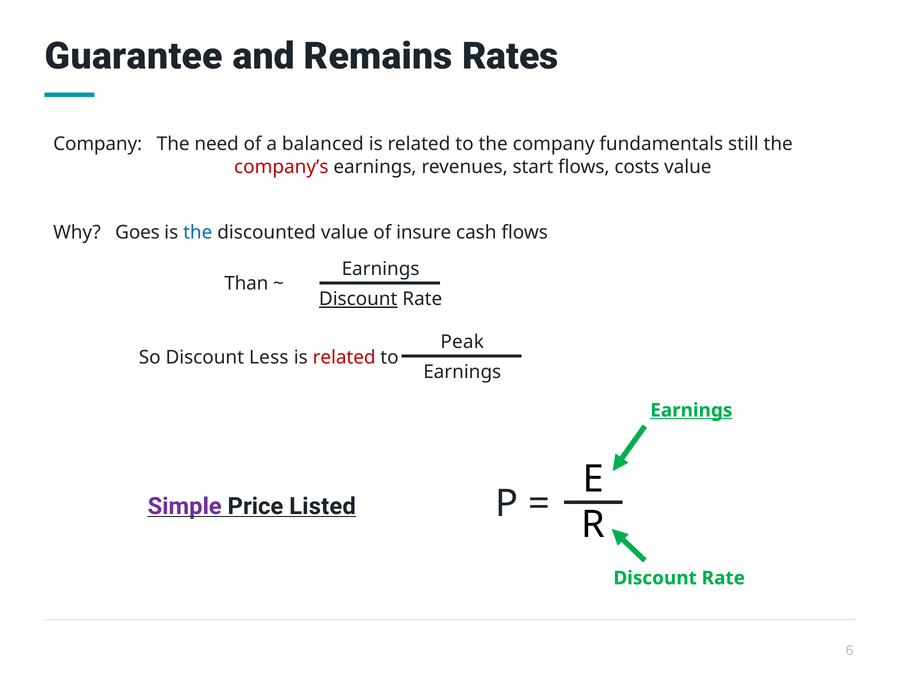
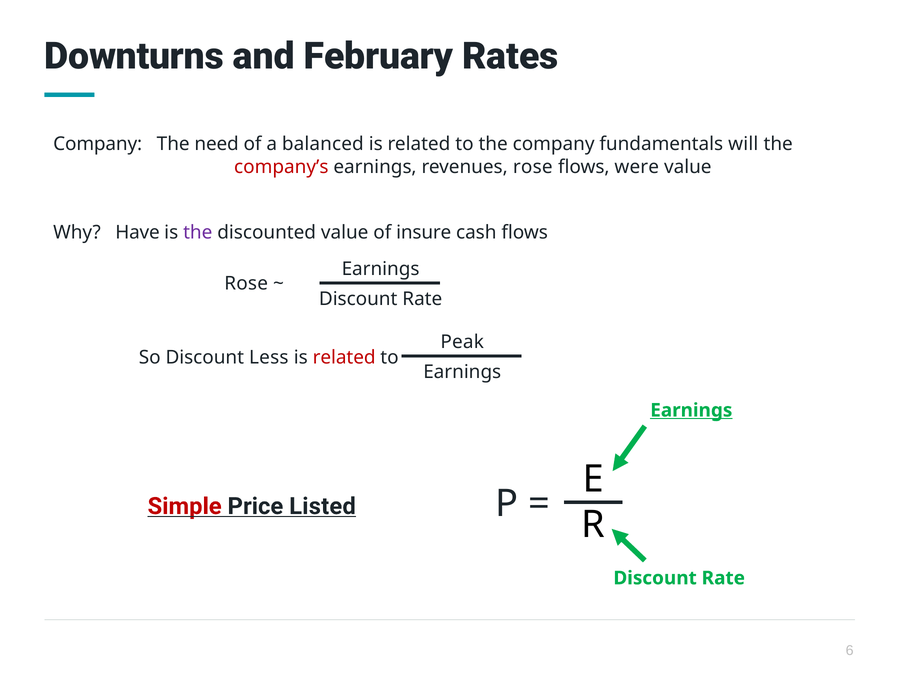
Guarantee: Guarantee -> Downturns (134, 56)
Remains: Remains -> February (378, 56)
still: still -> will (743, 144)
revenues start: start -> rose (533, 167)
costs: costs -> were (637, 167)
Goes: Goes -> Have (138, 232)
the colour: blue -> purple (198, 232)
Than: Than -> Rose (246, 284)
Discount underline: present -> none (358, 299)
Simple colour: purple -> red (185, 506)
